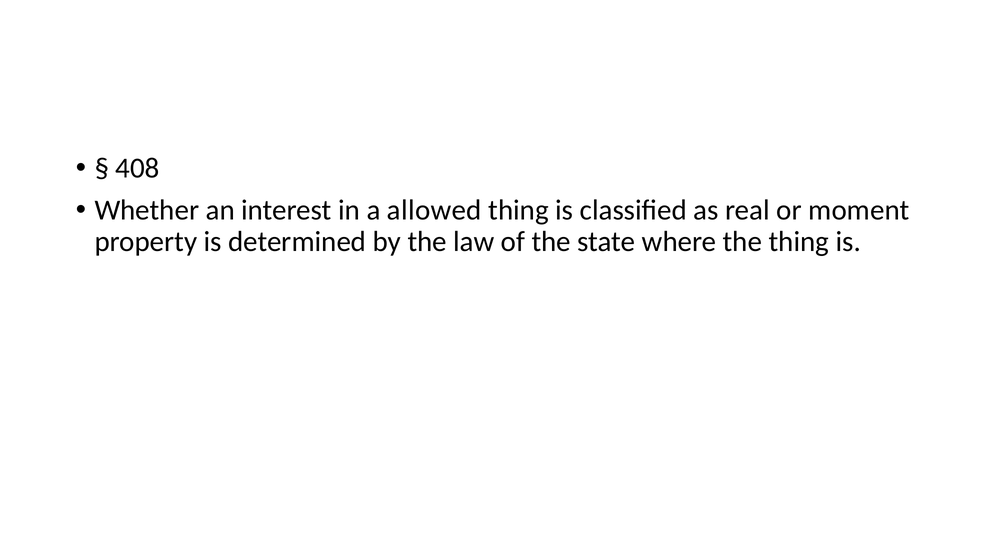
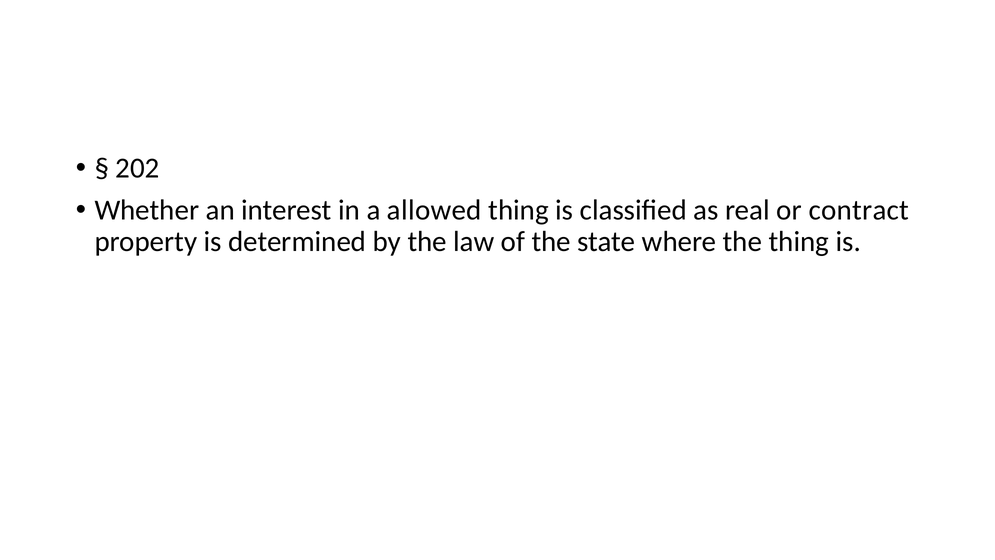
408: 408 -> 202 (137, 168)
moment: moment -> contract (859, 210)
